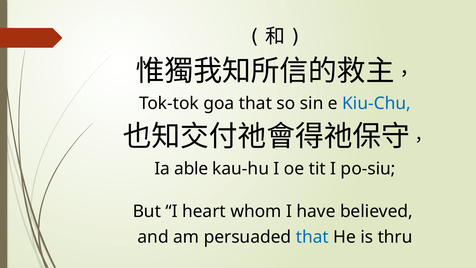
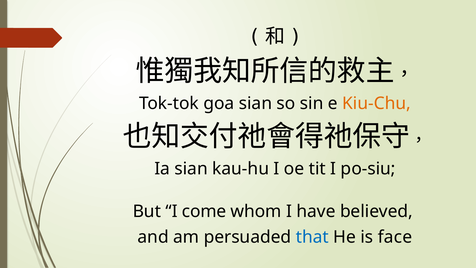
goa that: that -> sian (255, 103)
Kiu-Chu colour: blue -> orange (377, 103)
Ia able: able -> sian (191, 168)
heart: heart -> come (204, 211)
thru: thru -> face (395, 237)
